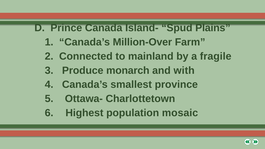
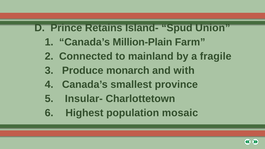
Canada: Canada -> Retains (104, 28)
Plains: Plains -> Union (213, 28)
Million-Over: Million-Over -> Million-Plain (142, 42)
Ottawa-: Ottawa- -> Insular- (84, 99)
